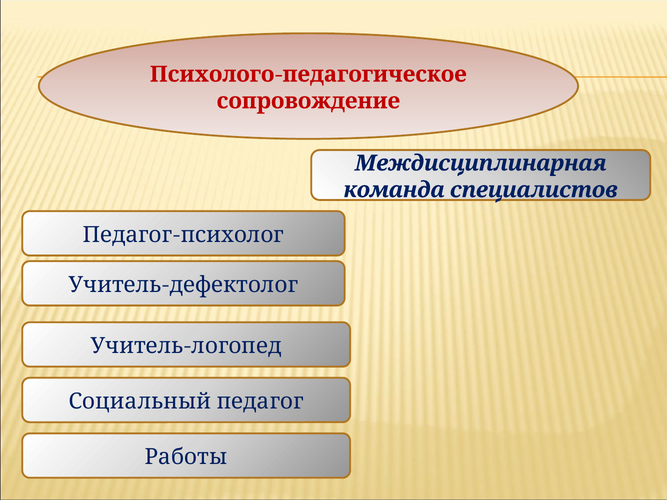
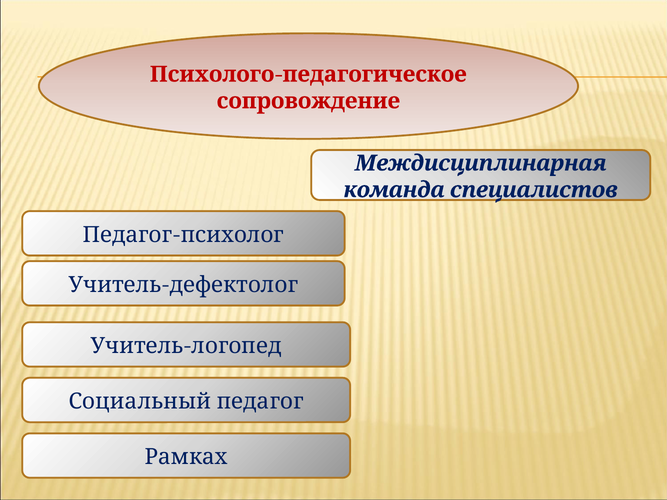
Работы: Работы -> Рамках (186, 457)
